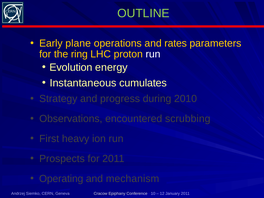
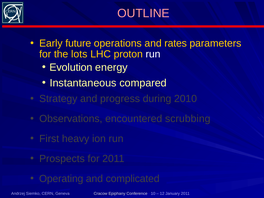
OUTLINE colour: light green -> pink (143, 13)
plane: plane -> future (78, 43)
ring: ring -> lots (79, 54)
cumulates: cumulates -> compared (143, 83)
mechanism: mechanism -> complicated (133, 179)
